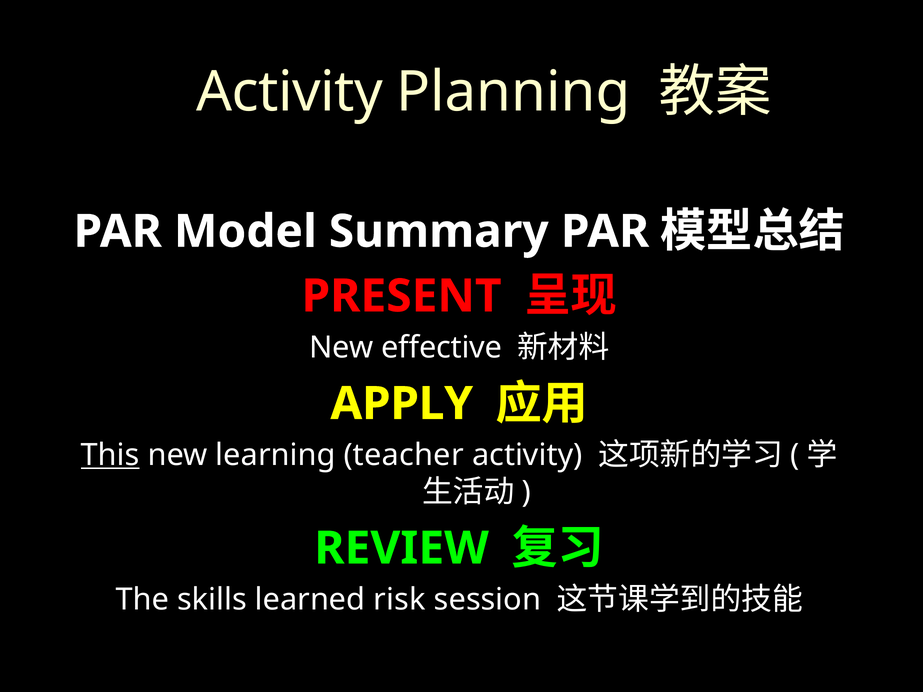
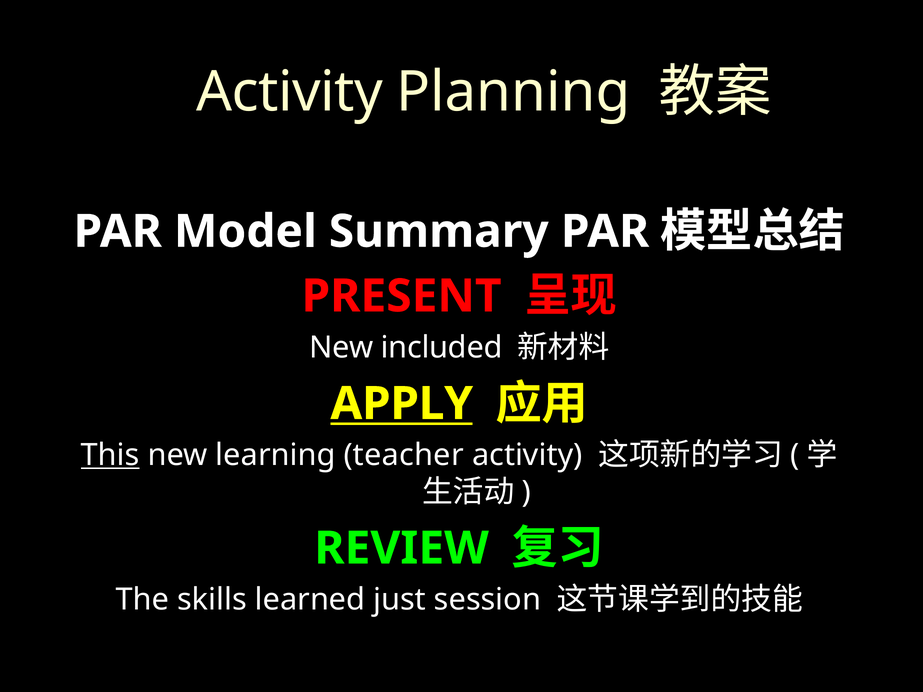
effective: effective -> included (442, 348)
APPLY underline: none -> present (402, 404)
risk: risk -> just (400, 600)
